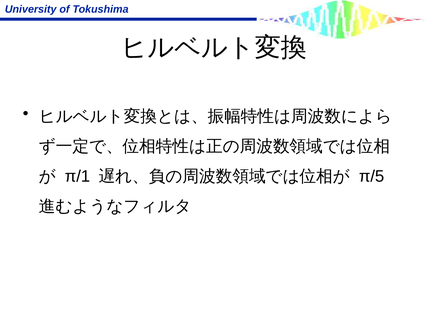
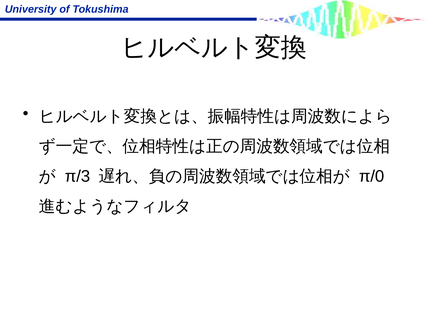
π/1: π/1 -> π/3 (77, 176)
π/5: π/5 -> π/0 (372, 176)
